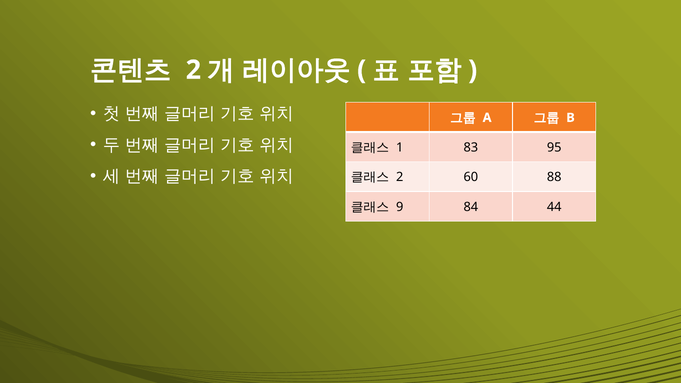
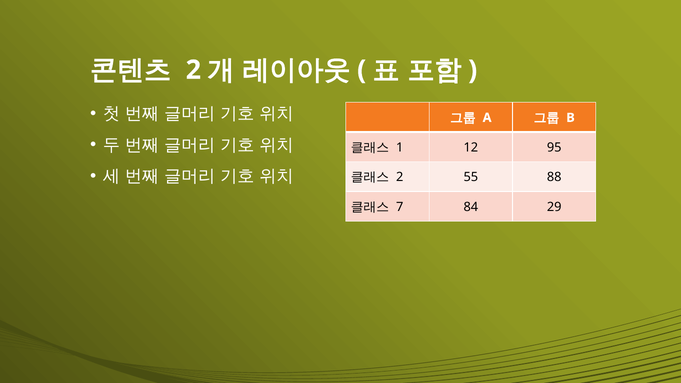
83: 83 -> 12 (471, 148)
60: 60 -> 55 (471, 177)
9: 9 -> 7 (400, 207)
44: 44 -> 29 (554, 207)
